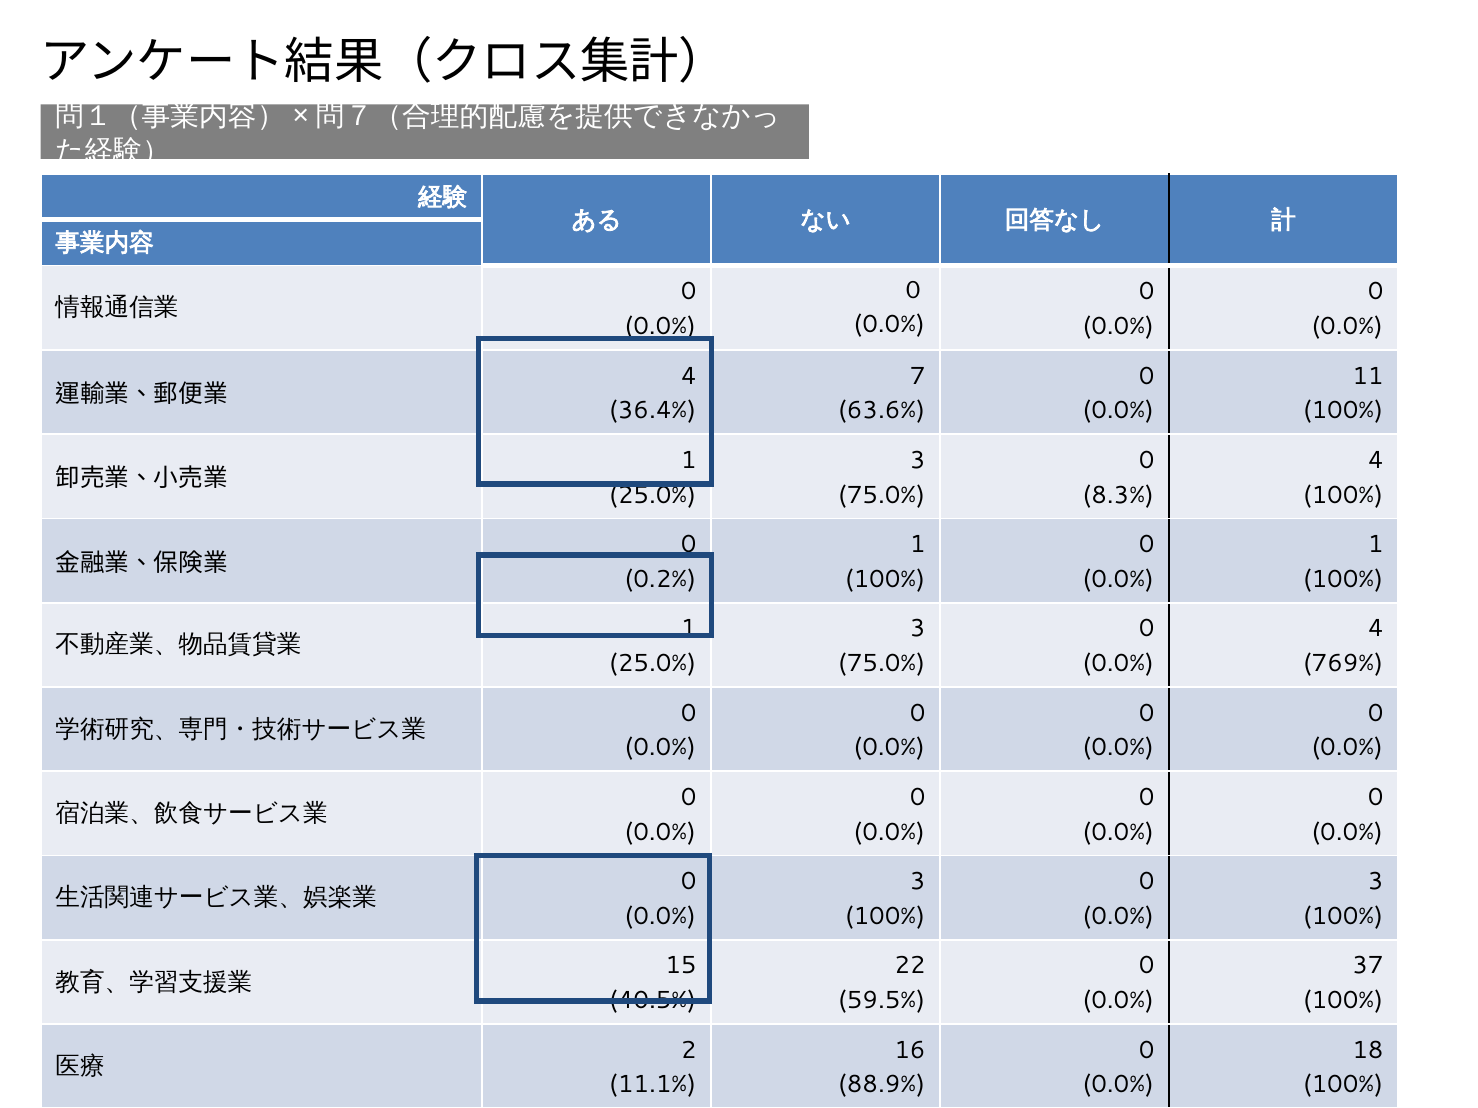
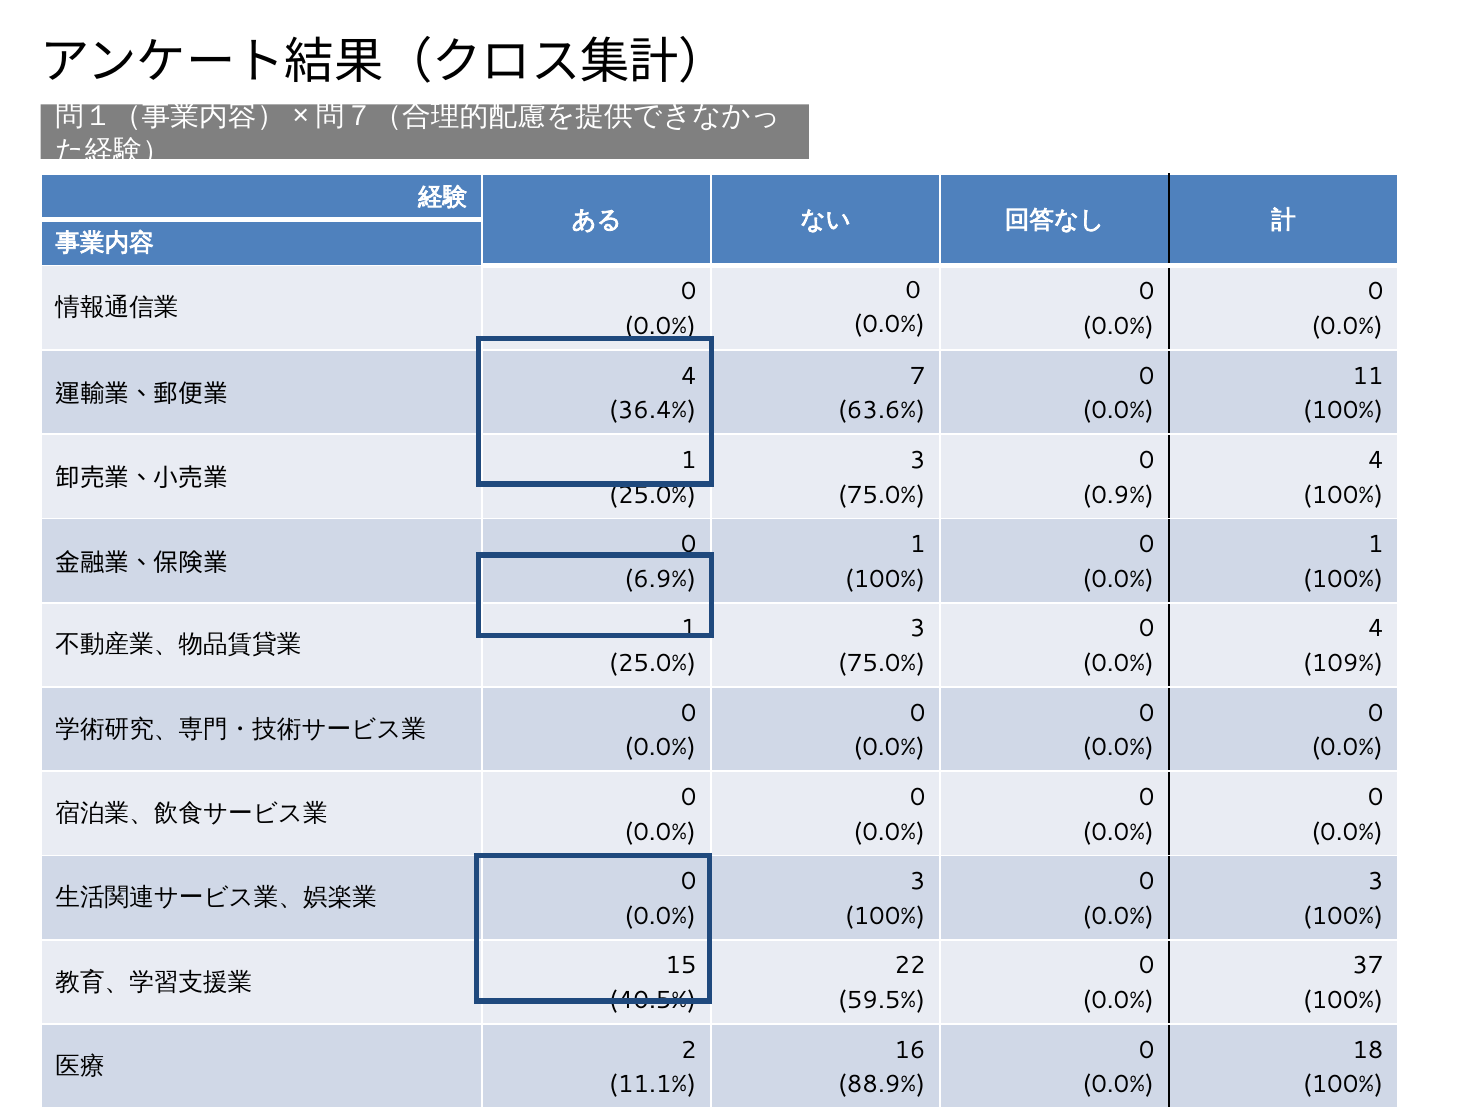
8.3%: 8.3% -> 0.9% (1118, 495)
0.2%: 0.2% -> 6.9% (660, 579)
769%: 769% -> 109% (1343, 664)
